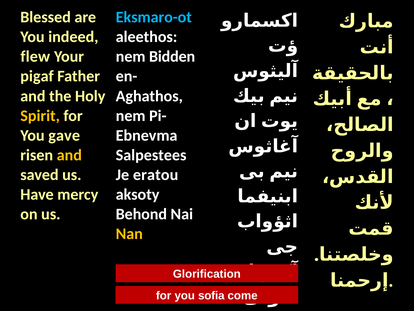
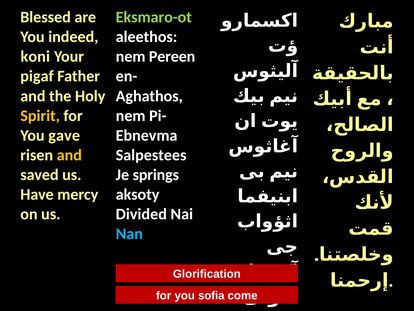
Eksmaro-ot colour: light blue -> light green (154, 17)
flew: flew -> koni (35, 57)
Bidden: Bidden -> Pereen (172, 57)
eratou: eratou -> springs (156, 175)
Behond: Behond -> Divided (141, 214)
Nan colour: yellow -> light blue (129, 234)
